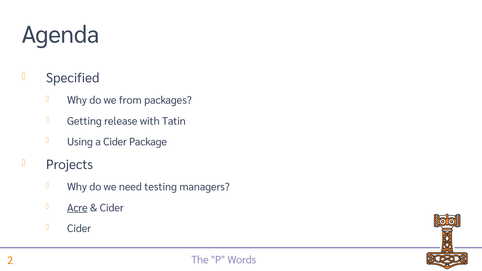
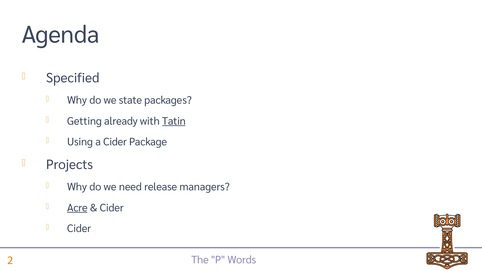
from: from -> state (130, 100)
release: release -> already (121, 121)
Tatin underline: none -> present (174, 121)
testing: testing -> release (161, 187)
